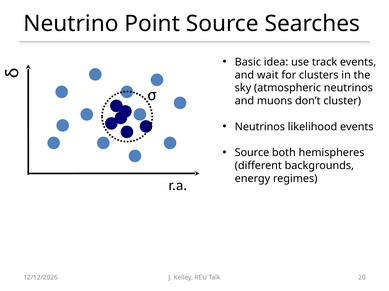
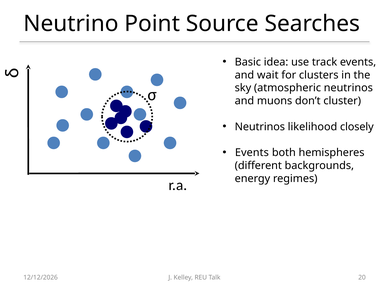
likelihood events: events -> closely (357, 127)
Source: Source -> Events (252, 153)
